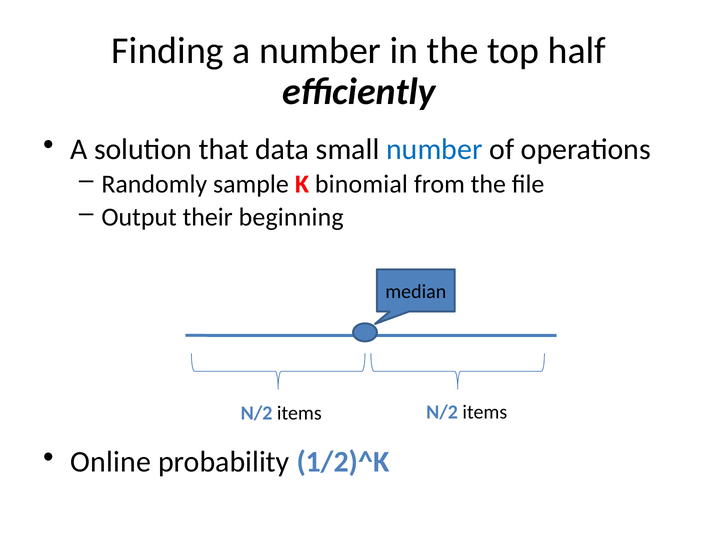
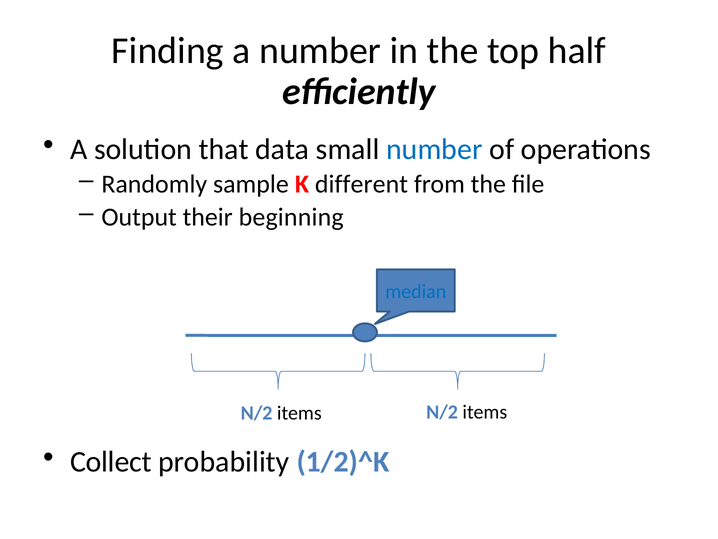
binomial: binomial -> different (361, 184)
median colour: black -> blue (416, 292)
Online: Online -> Collect (111, 462)
